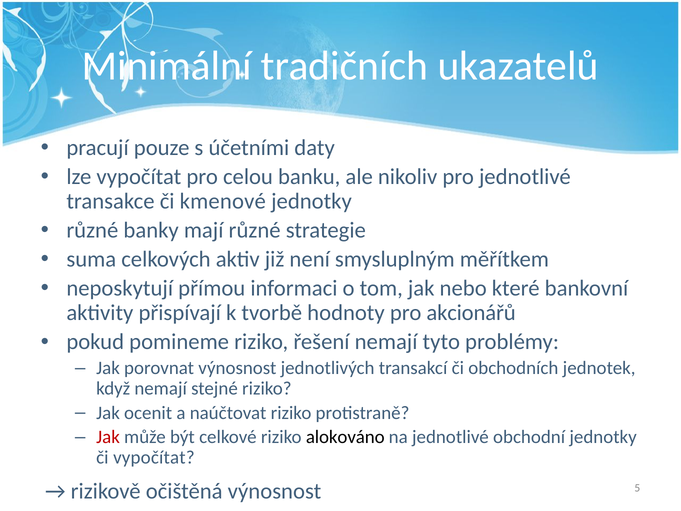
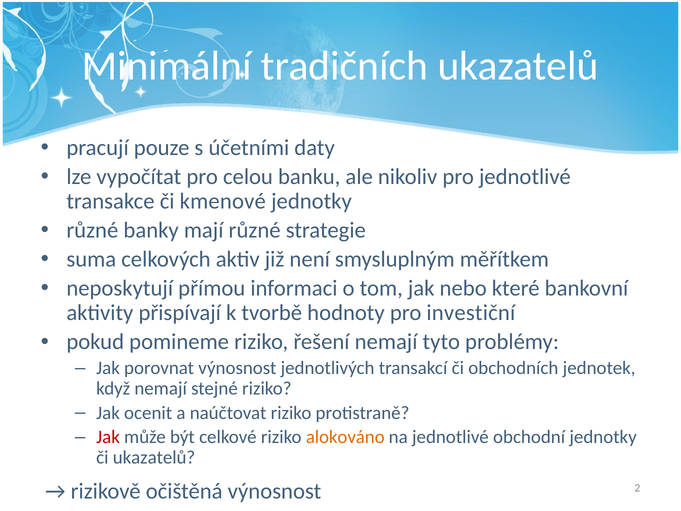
akcionářů: akcionářů -> investiční (471, 313)
alokováno colour: black -> orange (345, 437)
či vypočítat: vypočítat -> ukazatelů (154, 457)
5: 5 -> 2 (637, 488)
